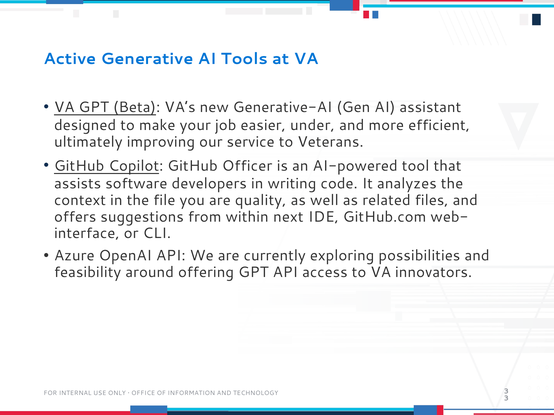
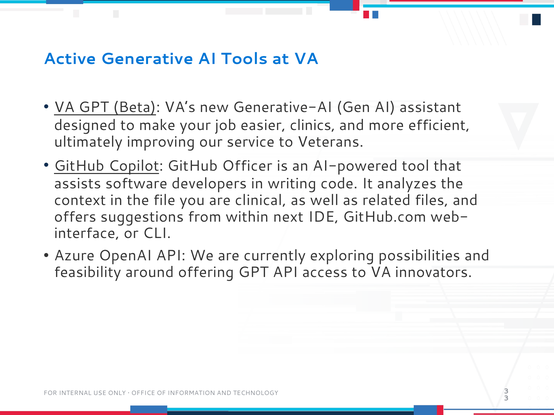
under: under -> clinics (313, 125)
quality: quality -> clinical (261, 200)
